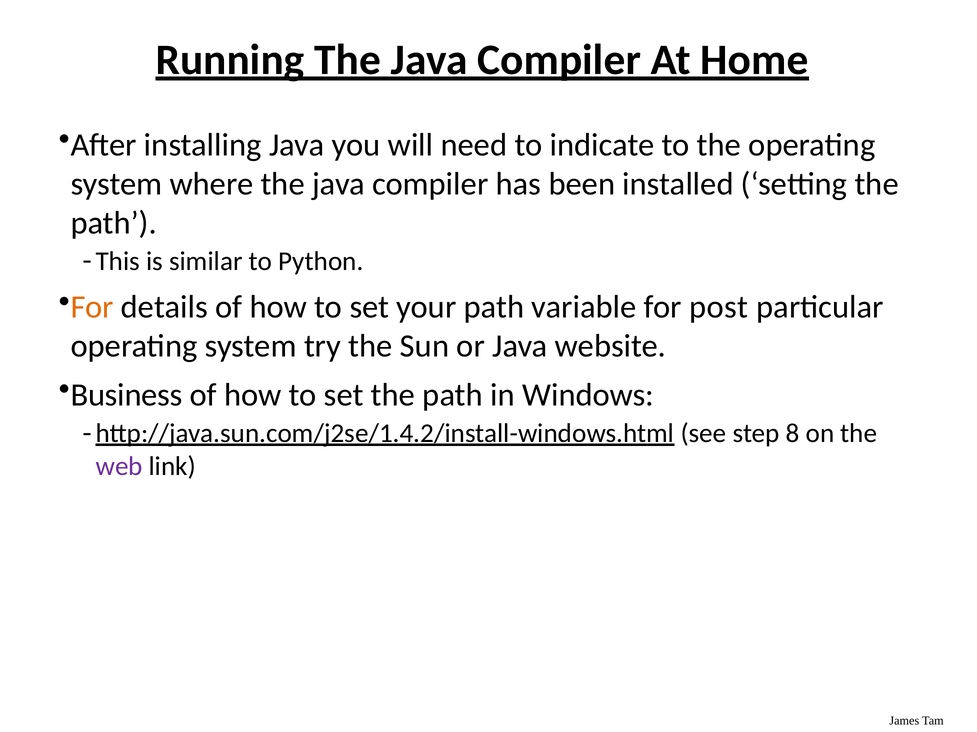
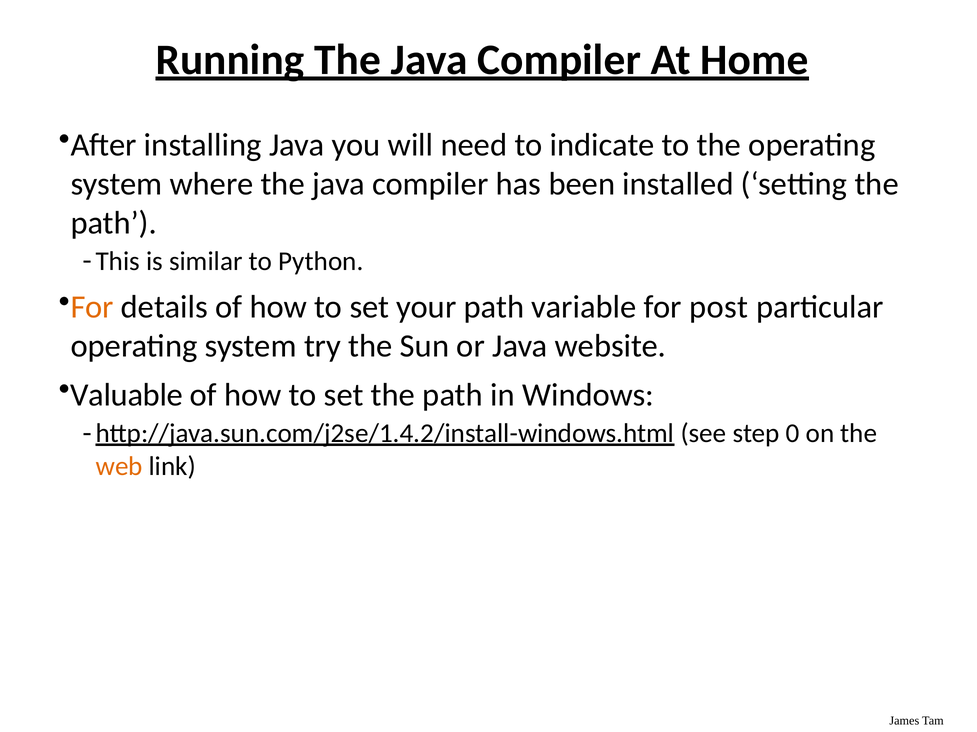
Business: Business -> Valuable (127, 395)
8: 8 -> 0 (793, 434)
web colour: purple -> orange (119, 467)
